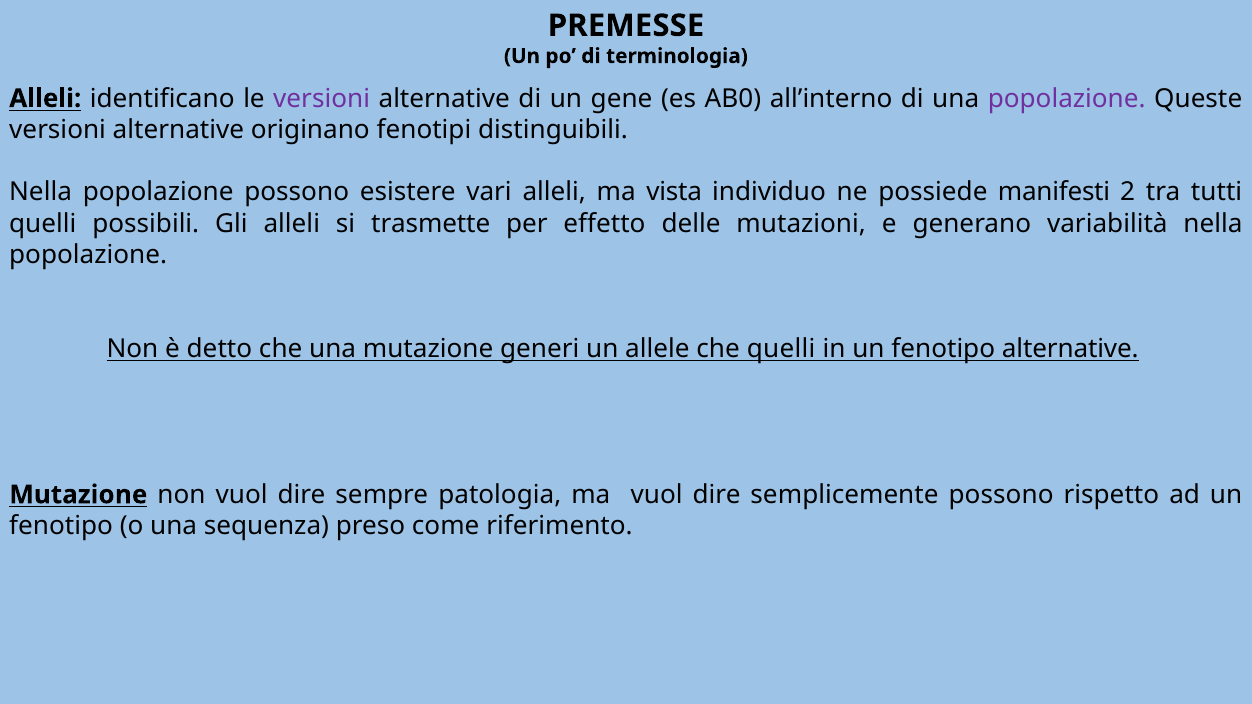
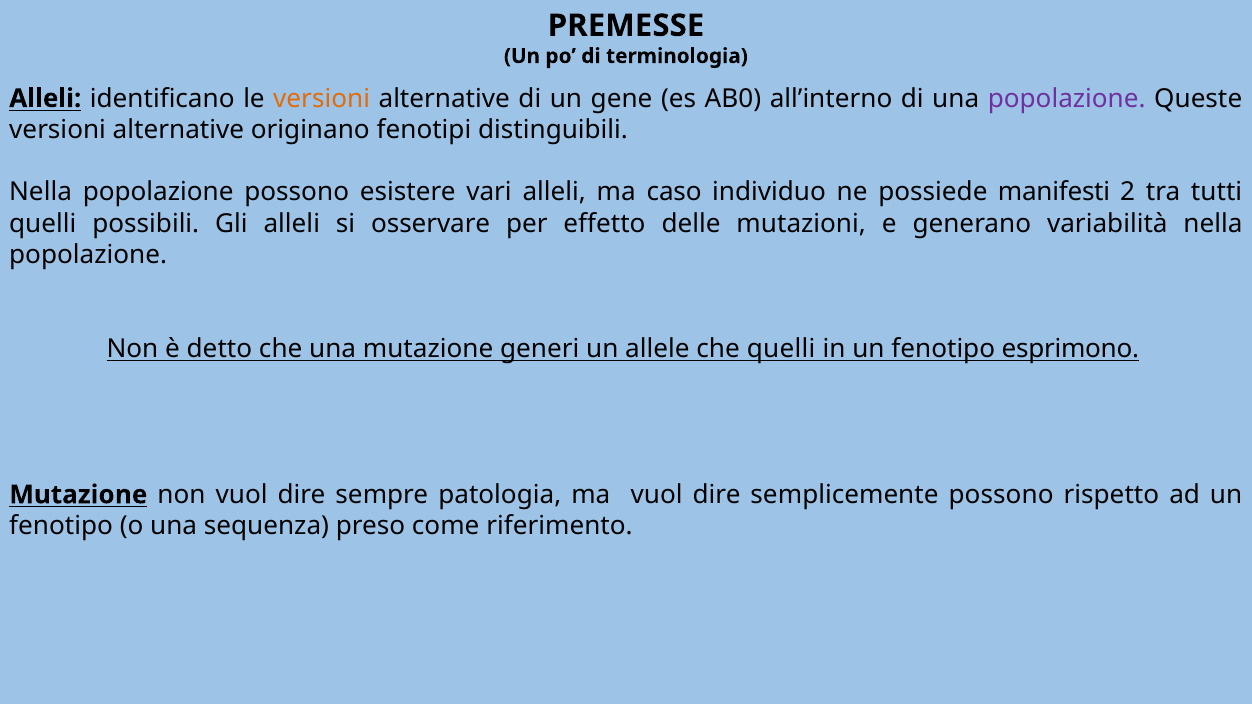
versioni colour: purple -> orange (322, 98)
vista: vista -> caso (674, 192)
trasmette: trasmette -> osservare (431, 224)
fenotipo alternative: alternative -> esprimono (1070, 349)
